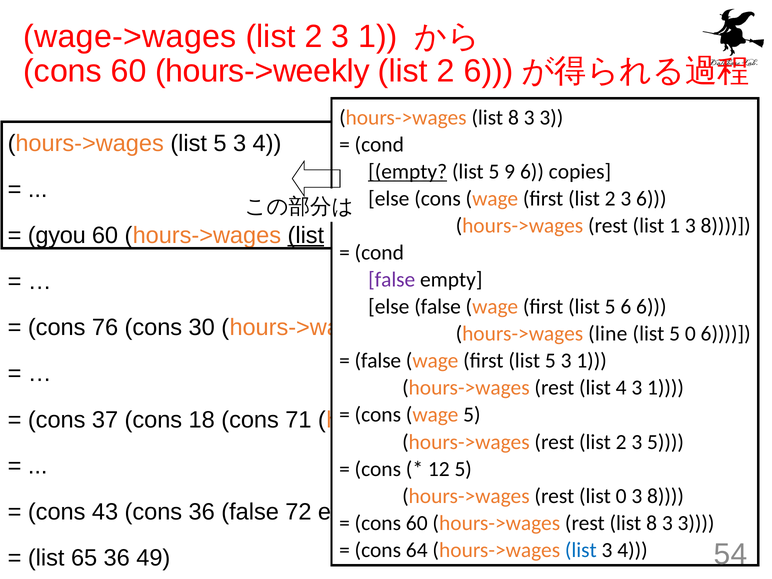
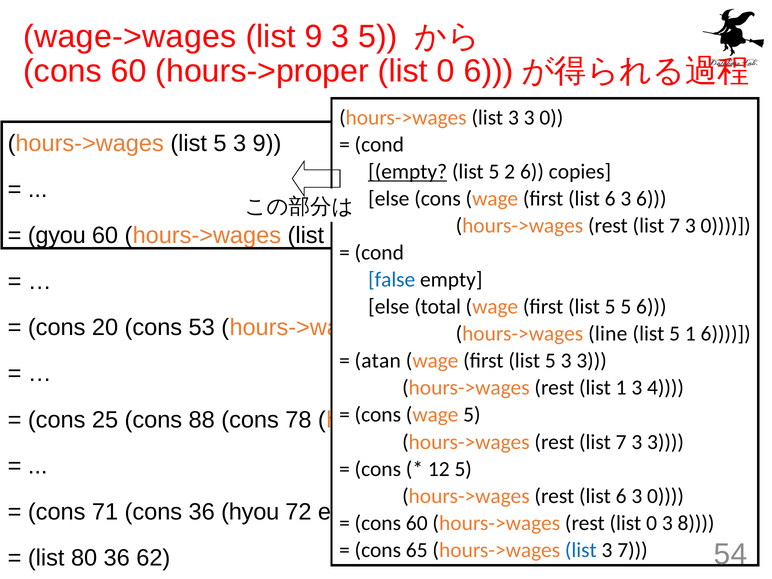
2: 2 -> 9 (314, 37)
1: 1 -> 5 (378, 37)
hours->weekly: hours->weekly -> hours->proper (262, 71)
2: 2 -> 0 (446, 71)
8: 8 -> 3 (513, 118)
3: 3 -> 0 (551, 118)
5 3 4: 4 -> 9 (267, 143)
9: 9 -> 2 (510, 172)
first list 2: 2 -> 6 (610, 199)
1: 1 -> 7 (675, 226)
8: 8 -> 0 (726, 226)
list underline: present -> none (306, 235)
false colour: purple -> blue (392, 280)
else false: false -> total (438, 307)
5 6: 6 -> 5 (626, 307)
76: 76 -> 20 (105, 328)
30: 30 -> 53 (202, 328)
5 0: 0 -> 1 (690, 334)
false: false -> atan (378, 361)
5 3 1: 1 -> 3 (592, 361)
list 4: 4 -> 1 (621, 388)
1: 1 -> 4 (666, 388)
37: 37 -> 25 (105, 420)
18: 18 -> 88 (202, 420)
71: 71 -> 78 (298, 420)
2: 2 -> 7 (621, 442)
5: 5 -> 3 (666, 442)
rest list 0: 0 -> 6 (621, 496)
8: 8 -> 0 (666, 496)
43: 43 -> 71 (105, 512)
36 false: false -> hyou (250, 512)
rest list 8: 8 -> 0 (652, 523)
3: 3 -> 8 (696, 523)
64: 64 -> 65 (417, 550)
4: 4 -> 7 (632, 550)
65: 65 -> 80 (84, 558)
49: 49 -> 62 (153, 558)
